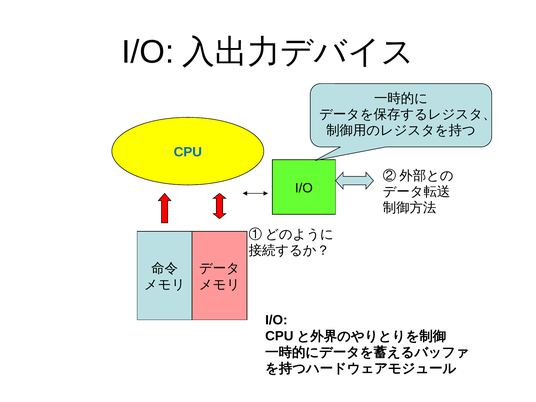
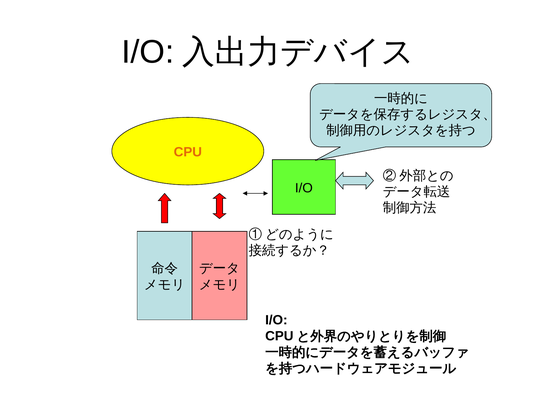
CPU colour: blue -> orange (188, 152)
